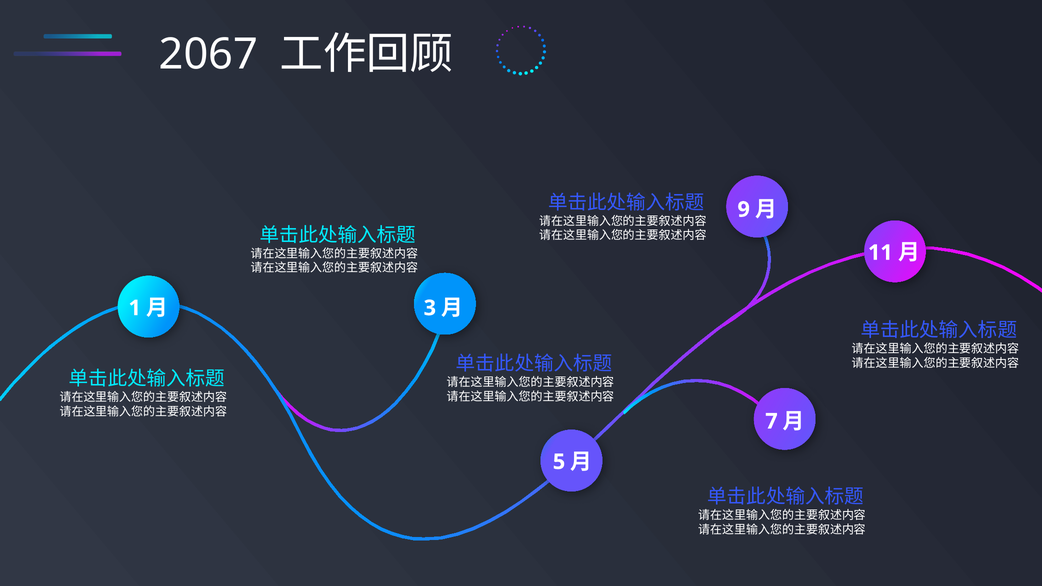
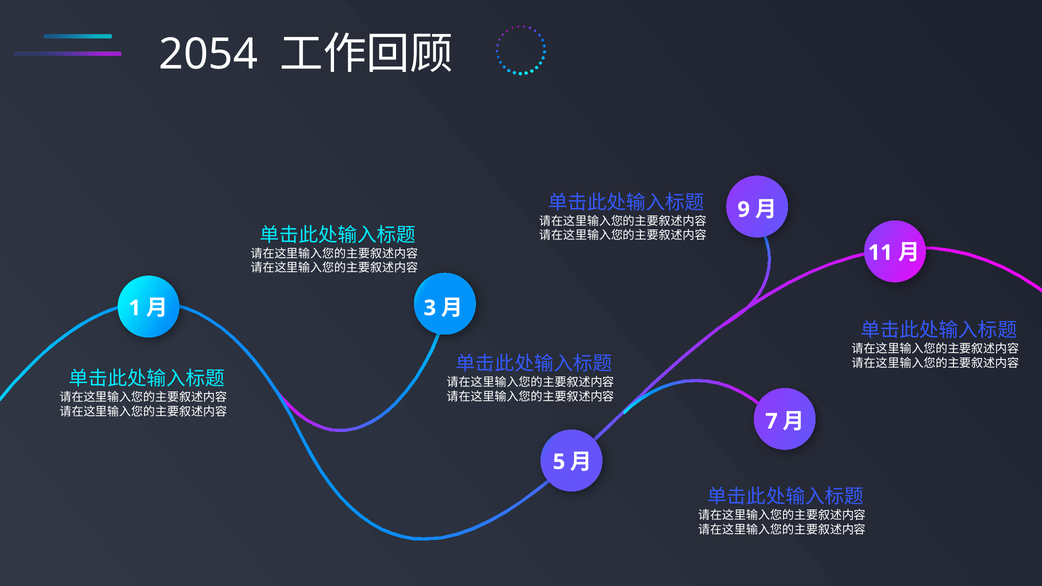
2067: 2067 -> 2054 (208, 55)
